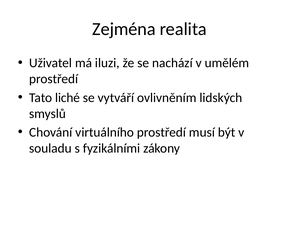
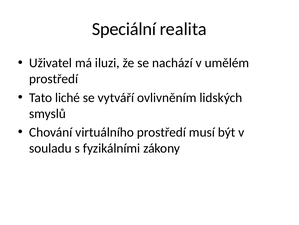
Zejména: Zejména -> Speciální (124, 29)
